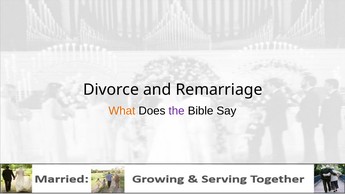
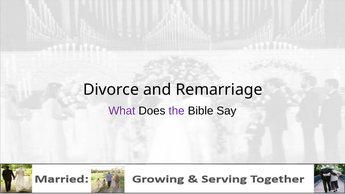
What colour: orange -> purple (122, 111)
